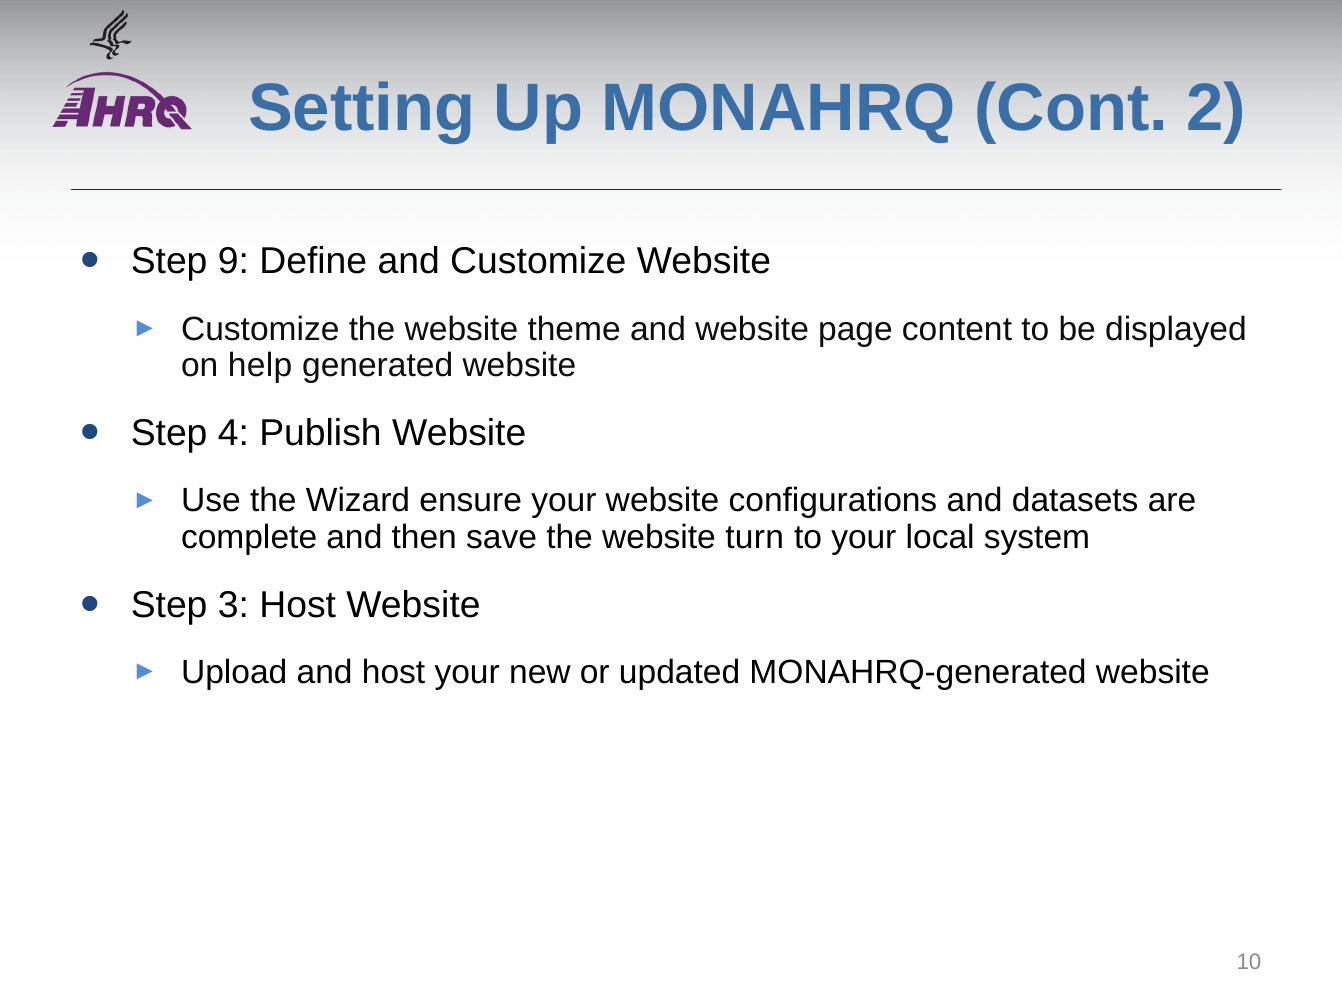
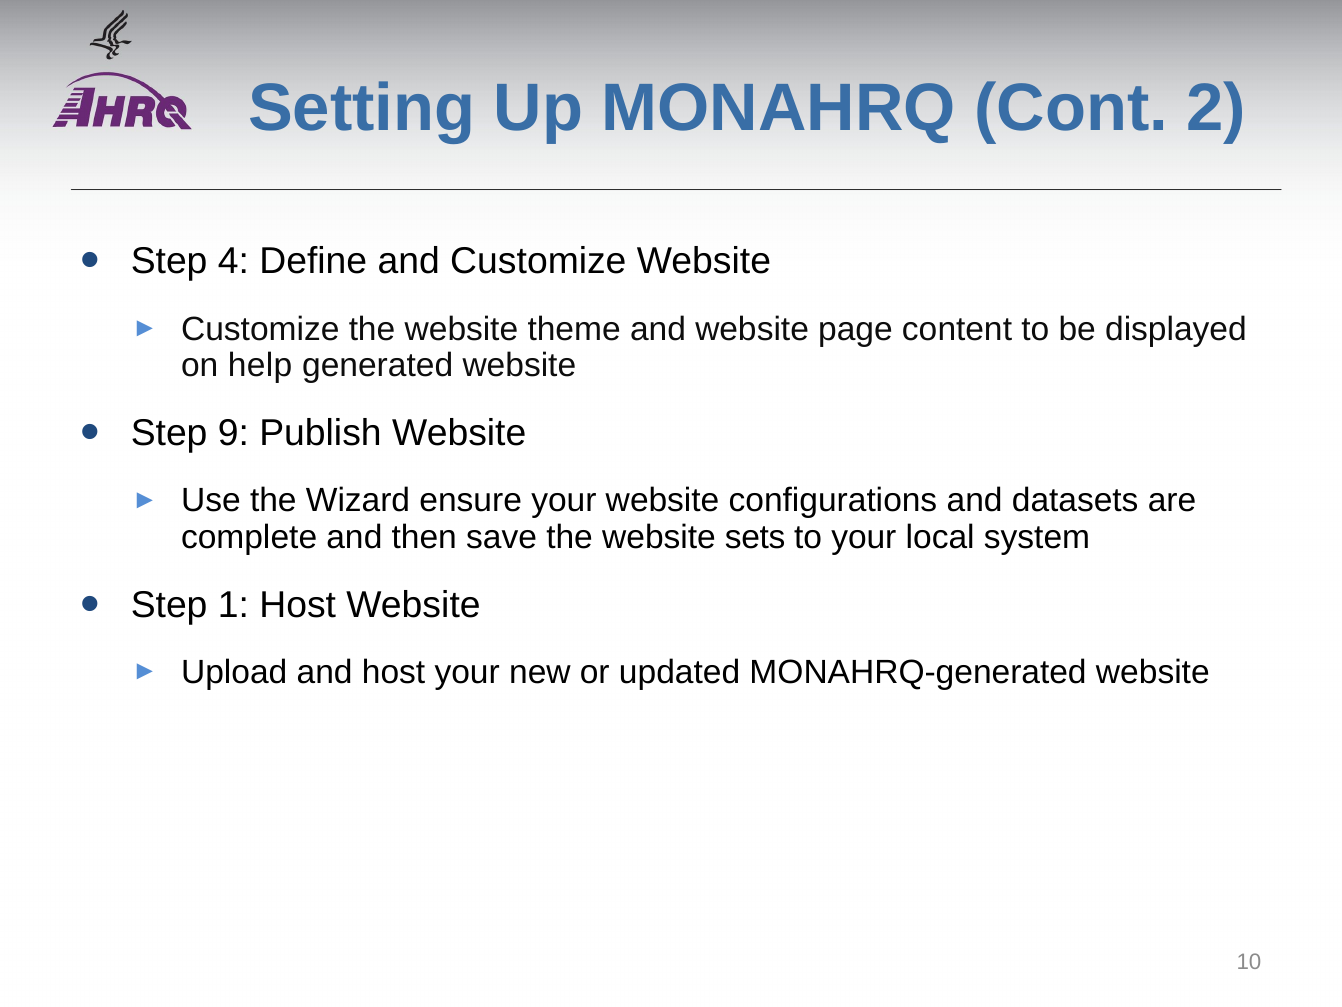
9: 9 -> 4 (233, 261)
4: 4 -> 9 (233, 433)
turn: turn -> sets (755, 537)
3: 3 -> 1 (233, 605)
